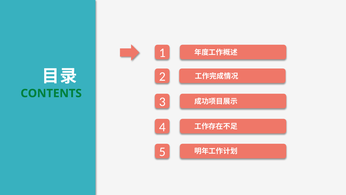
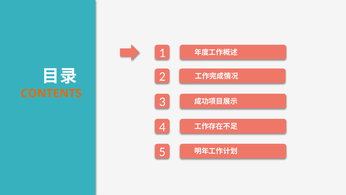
CONTENTS colour: green -> orange (51, 93)
